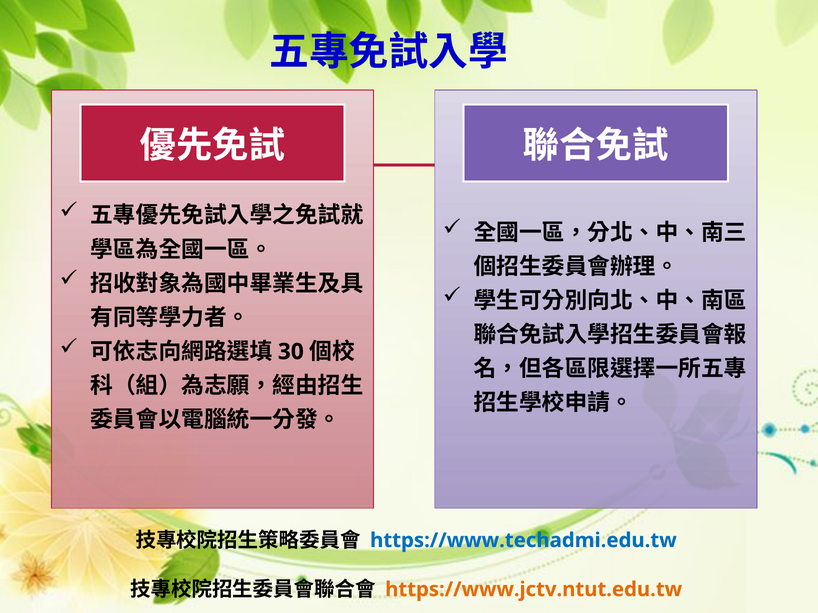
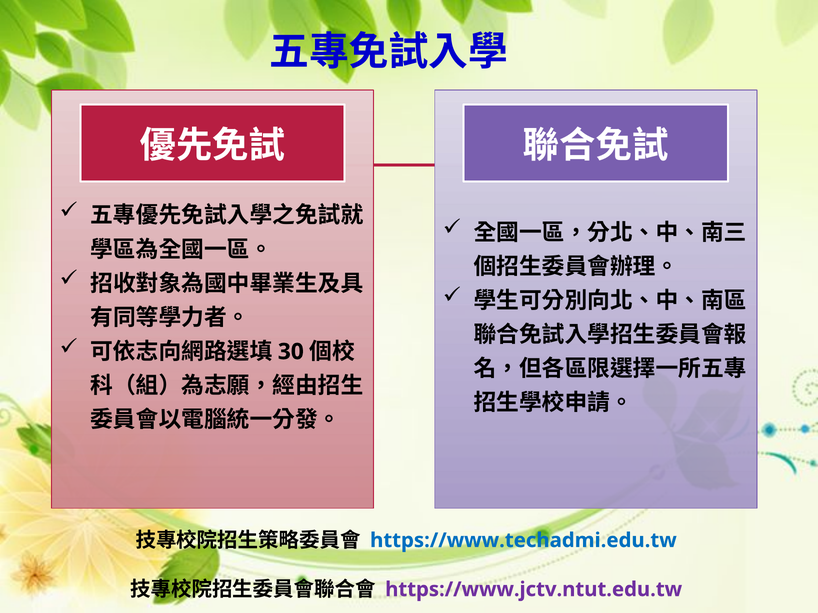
https://www.jctv.ntut.edu.tw colour: orange -> purple (534, 590)
